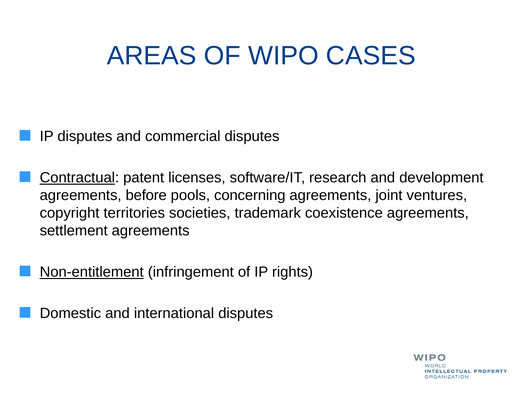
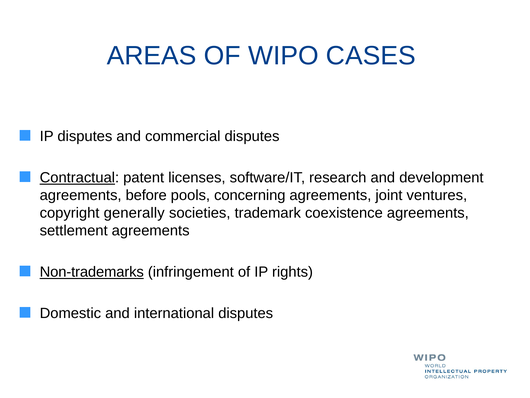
territories: territories -> generally (134, 213)
Non-entitlement: Non-entitlement -> Non-trademarks (92, 272)
